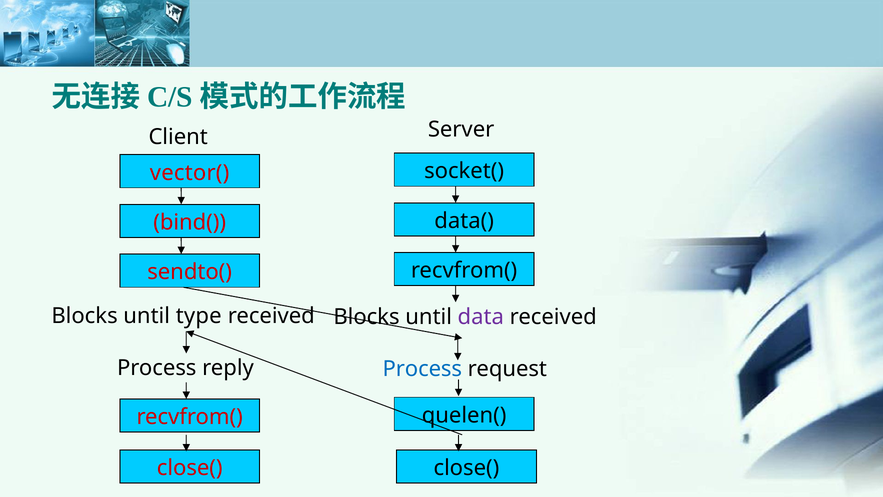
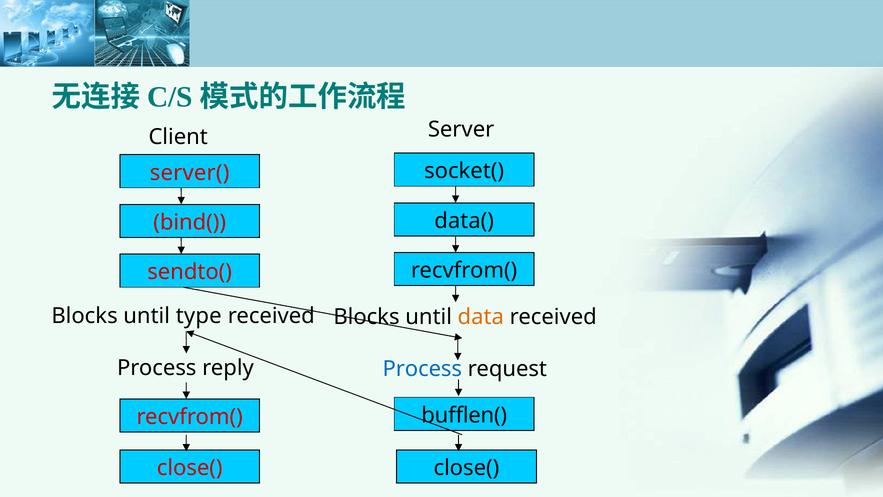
vector(: vector( -> server( (190, 173)
data colour: purple -> orange (481, 317)
quelen(: quelen( -> bufflen( (464, 415)
